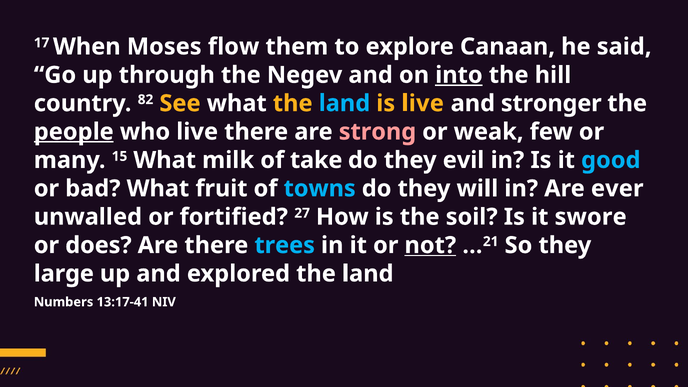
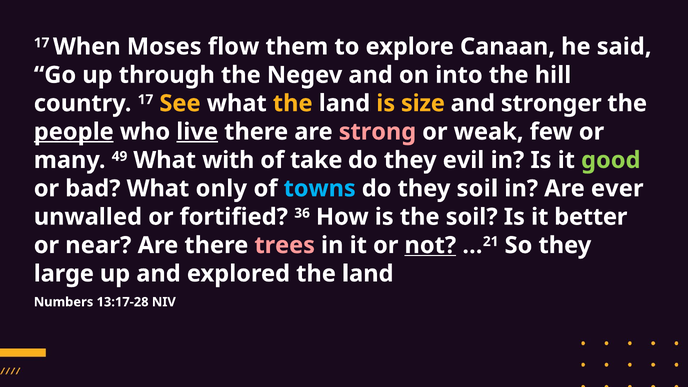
into underline: present -> none (459, 75)
country 82: 82 -> 17 (146, 100)
land colour: light blue -> white (344, 103)
is live: live -> size (423, 103)
live underline: none -> present (197, 132)
15: 15 -> 49 (120, 156)
milk: milk -> with (228, 160)
good colour: light blue -> light green (611, 160)
fruit: fruit -> only (221, 189)
they will: will -> soil (477, 189)
27: 27 -> 36 (302, 213)
swore: swore -> better (591, 217)
does: does -> near (98, 245)
trees colour: light blue -> pink (285, 245)
13:17-41: 13:17-41 -> 13:17-28 (123, 302)
